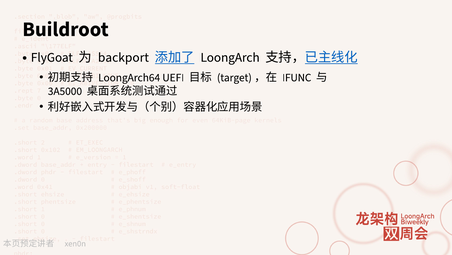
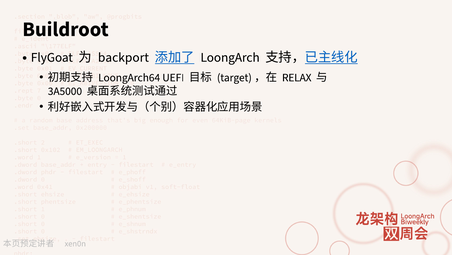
IFUNC: IFUNC -> RELAX (297, 77)
